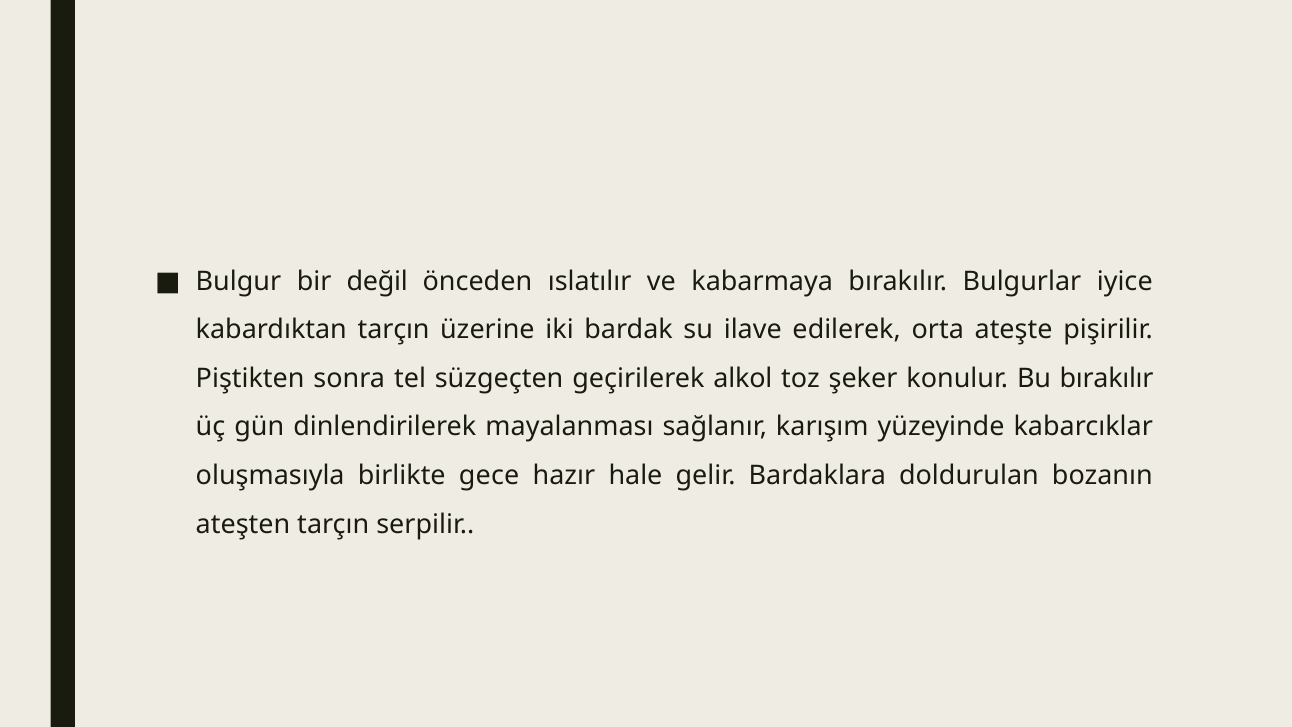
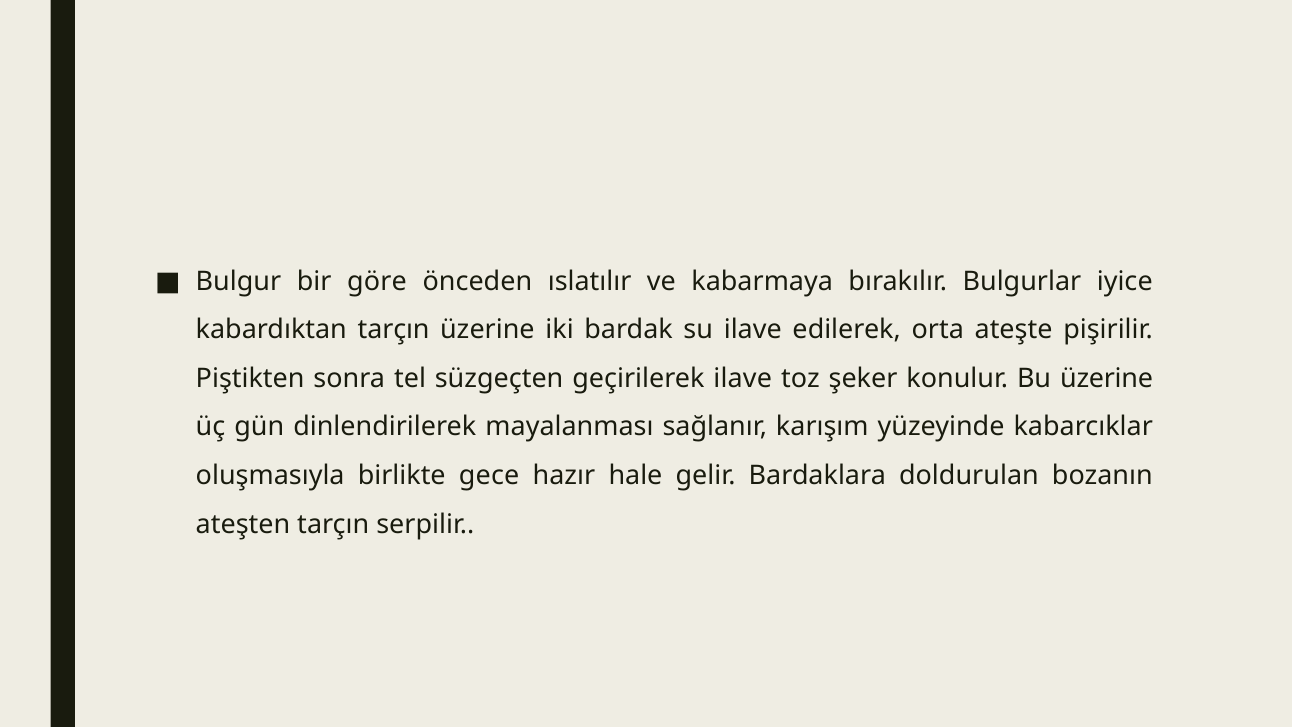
değil: değil -> göre (377, 281)
geçirilerek alkol: alkol -> ilave (743, 378)
Bu bırakılır: bırakılır -> üzerine (1107, 378)
